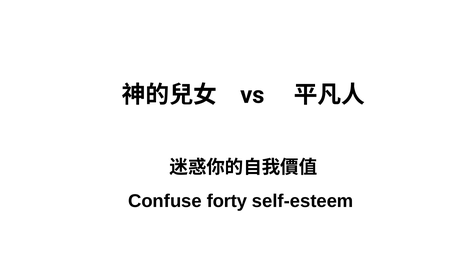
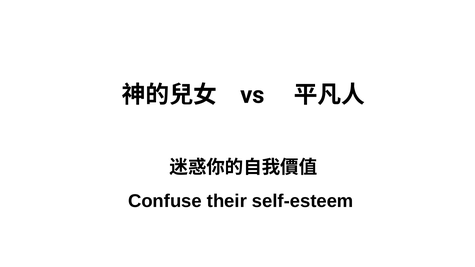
forty: forty -> their (227, 201)
